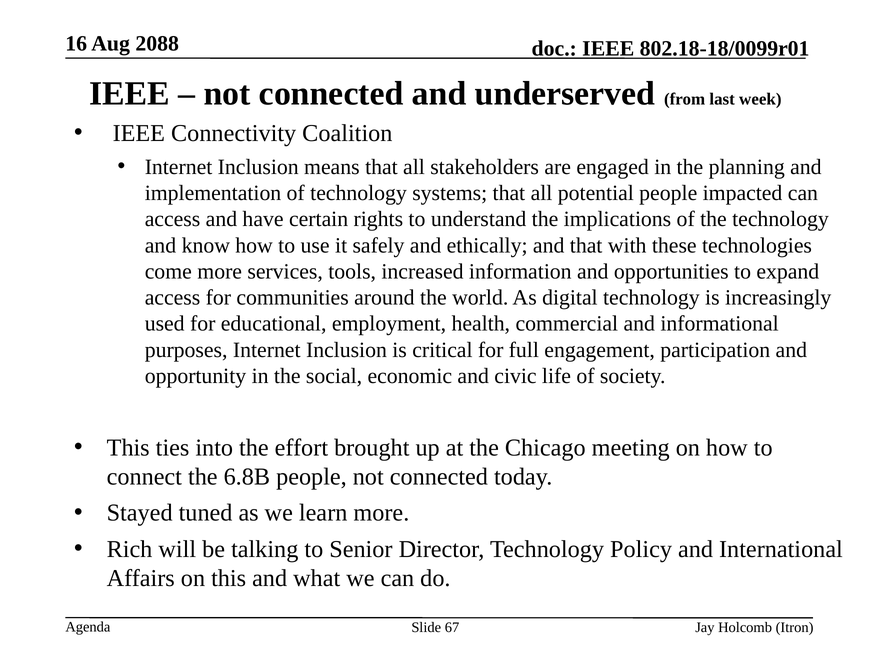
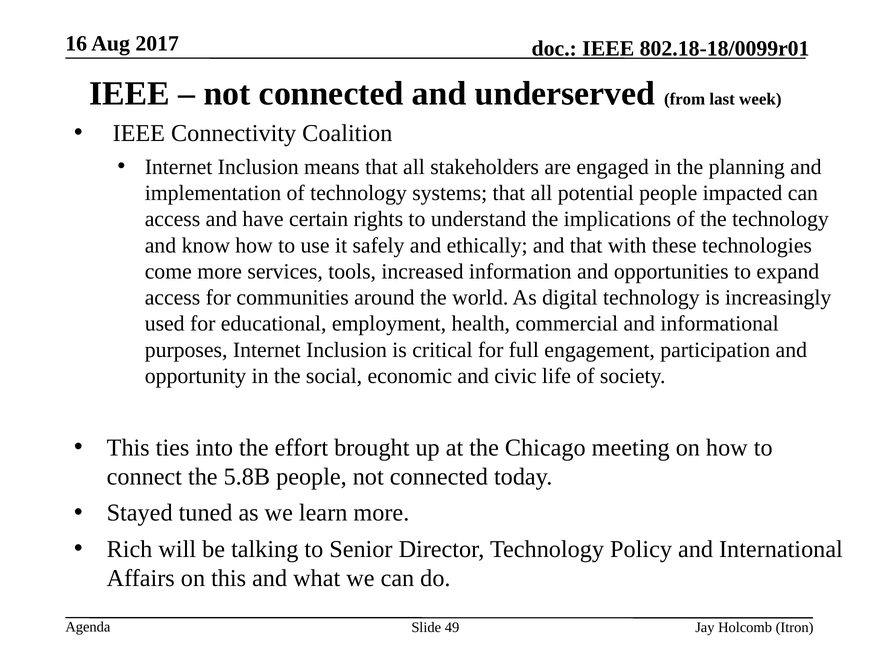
2088: 2088 -> 2017 (157, 43)
6.8B: 6.8B -> 5.8B (247, 476)
67: 67 -> 49 (452, 627)
